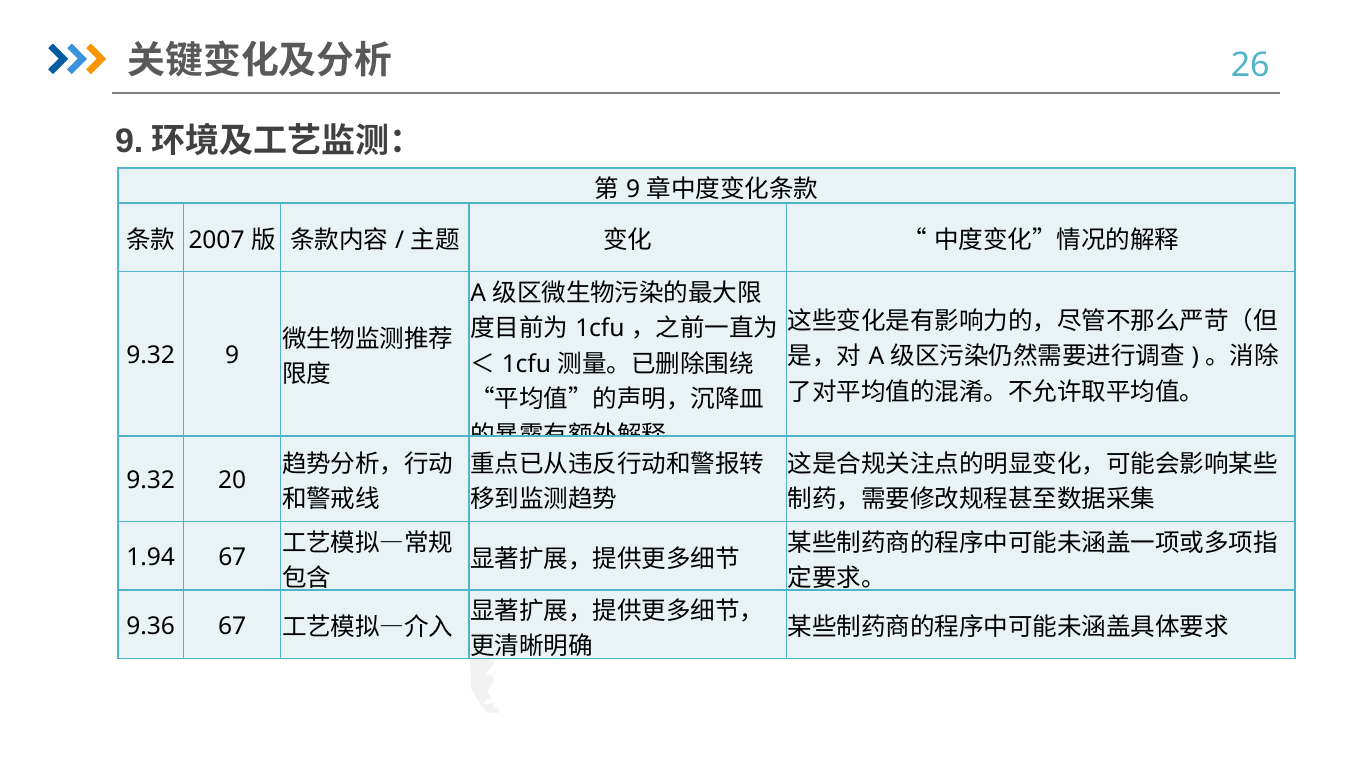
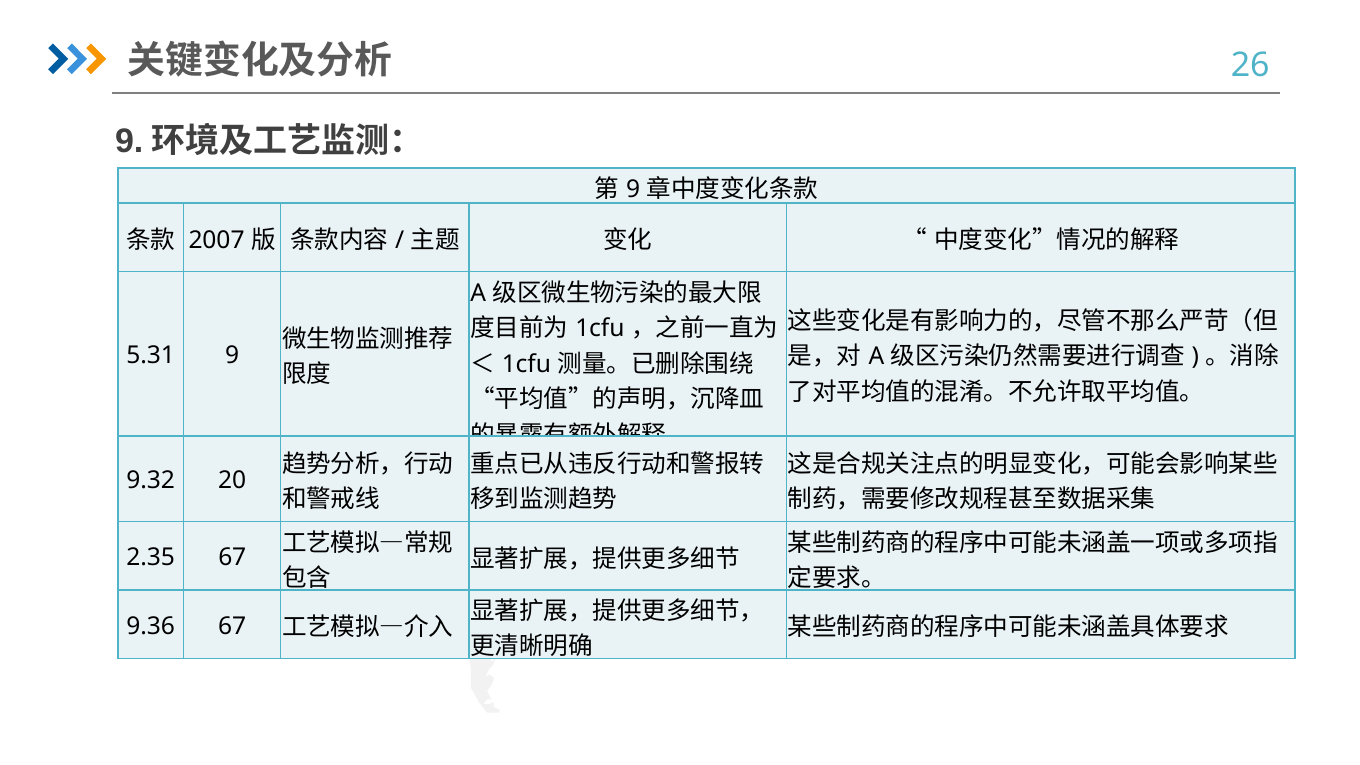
9.32: 9.32 -> 5.31 (151, 356)
1.94: 1.94 -> 2.35 (151, 558)
